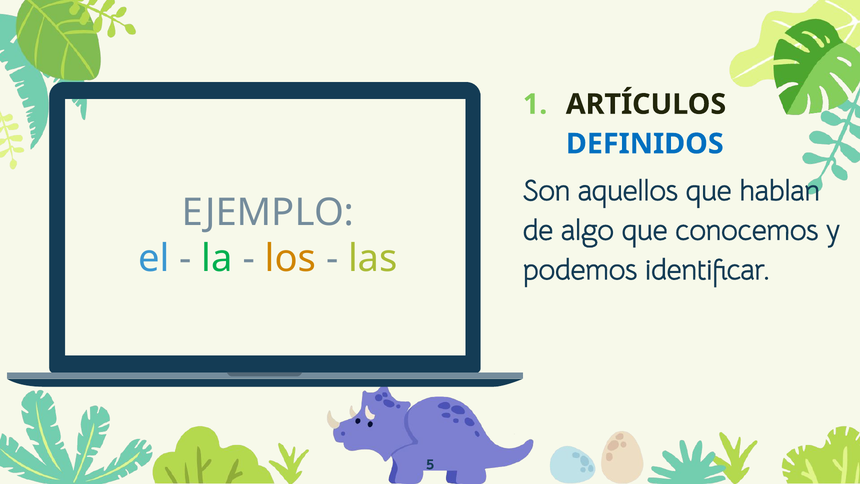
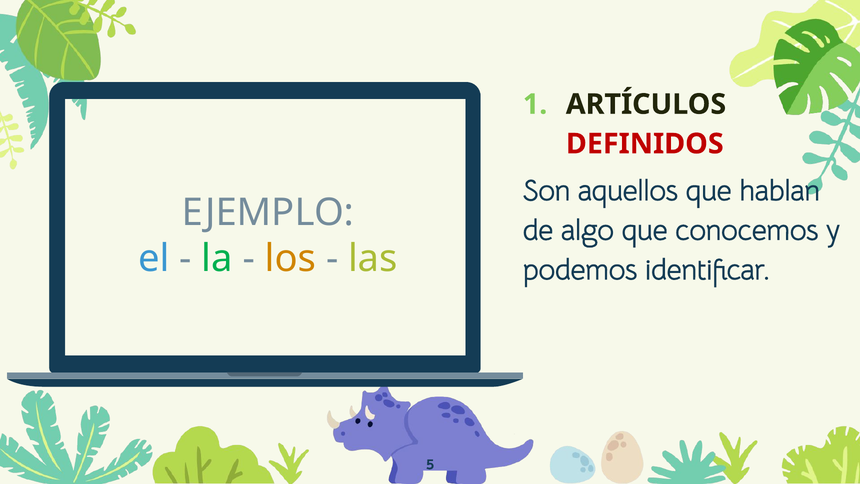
DEFINIDOS colour: blue -> red (645, 144)
